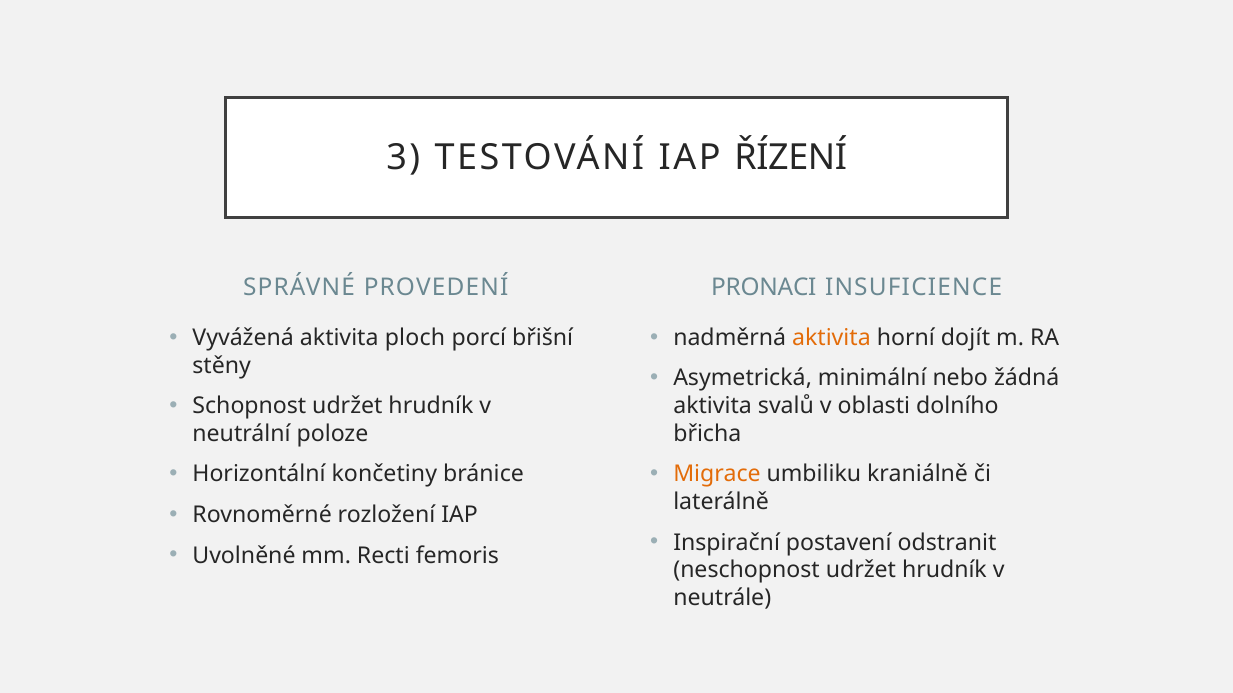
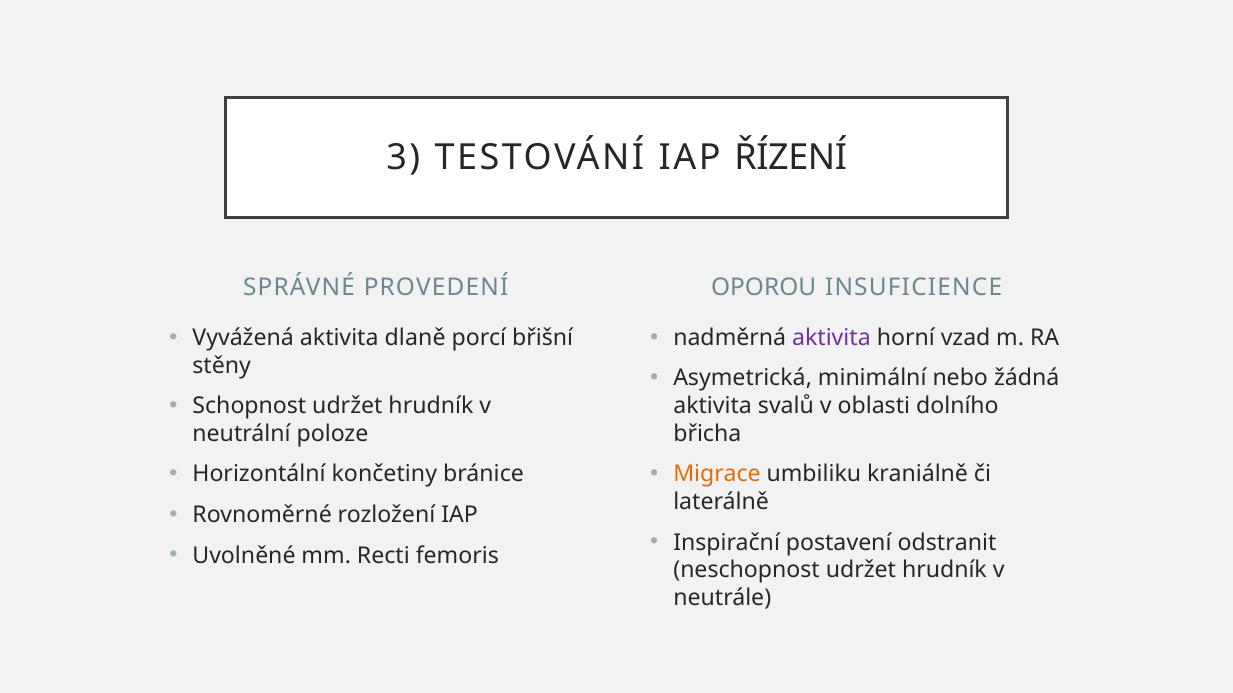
PRONACI: PRONACI -> OPOROU (764, 288)
ploch: ploch -> dlaně (415, 338)
aktivita colour: orange -> purple (831, 338)
dojít: dojít -> vzad (966, 338)
